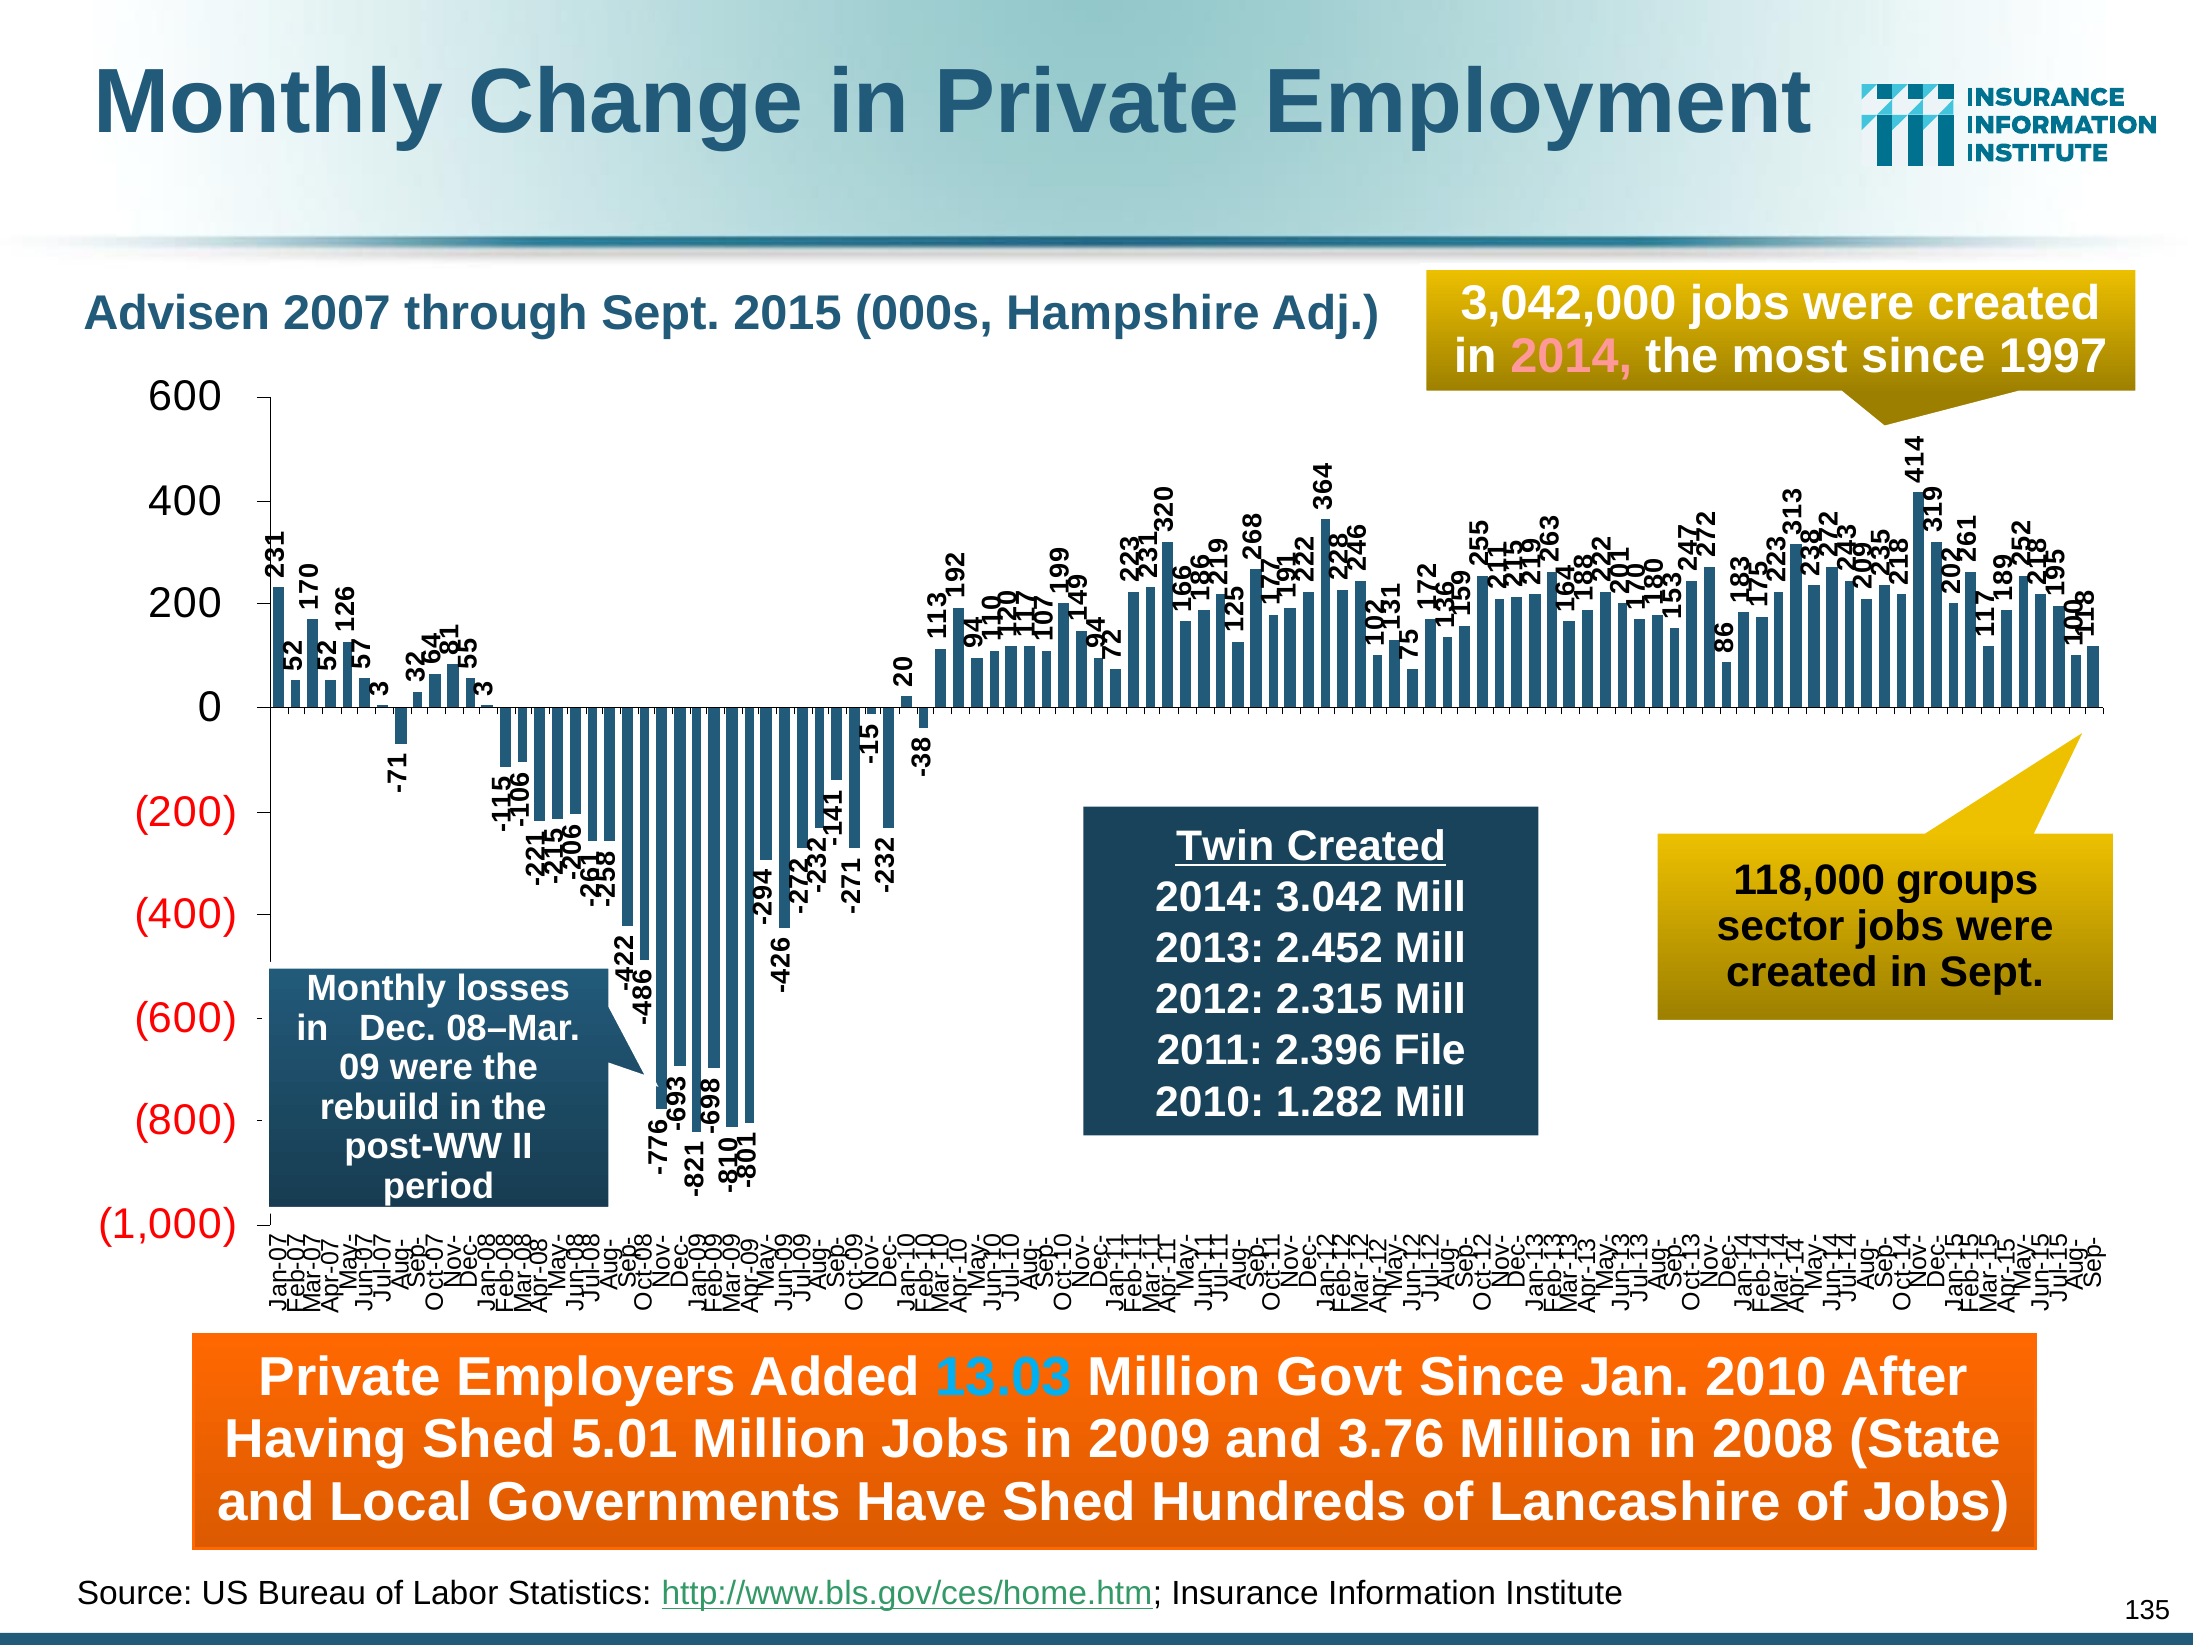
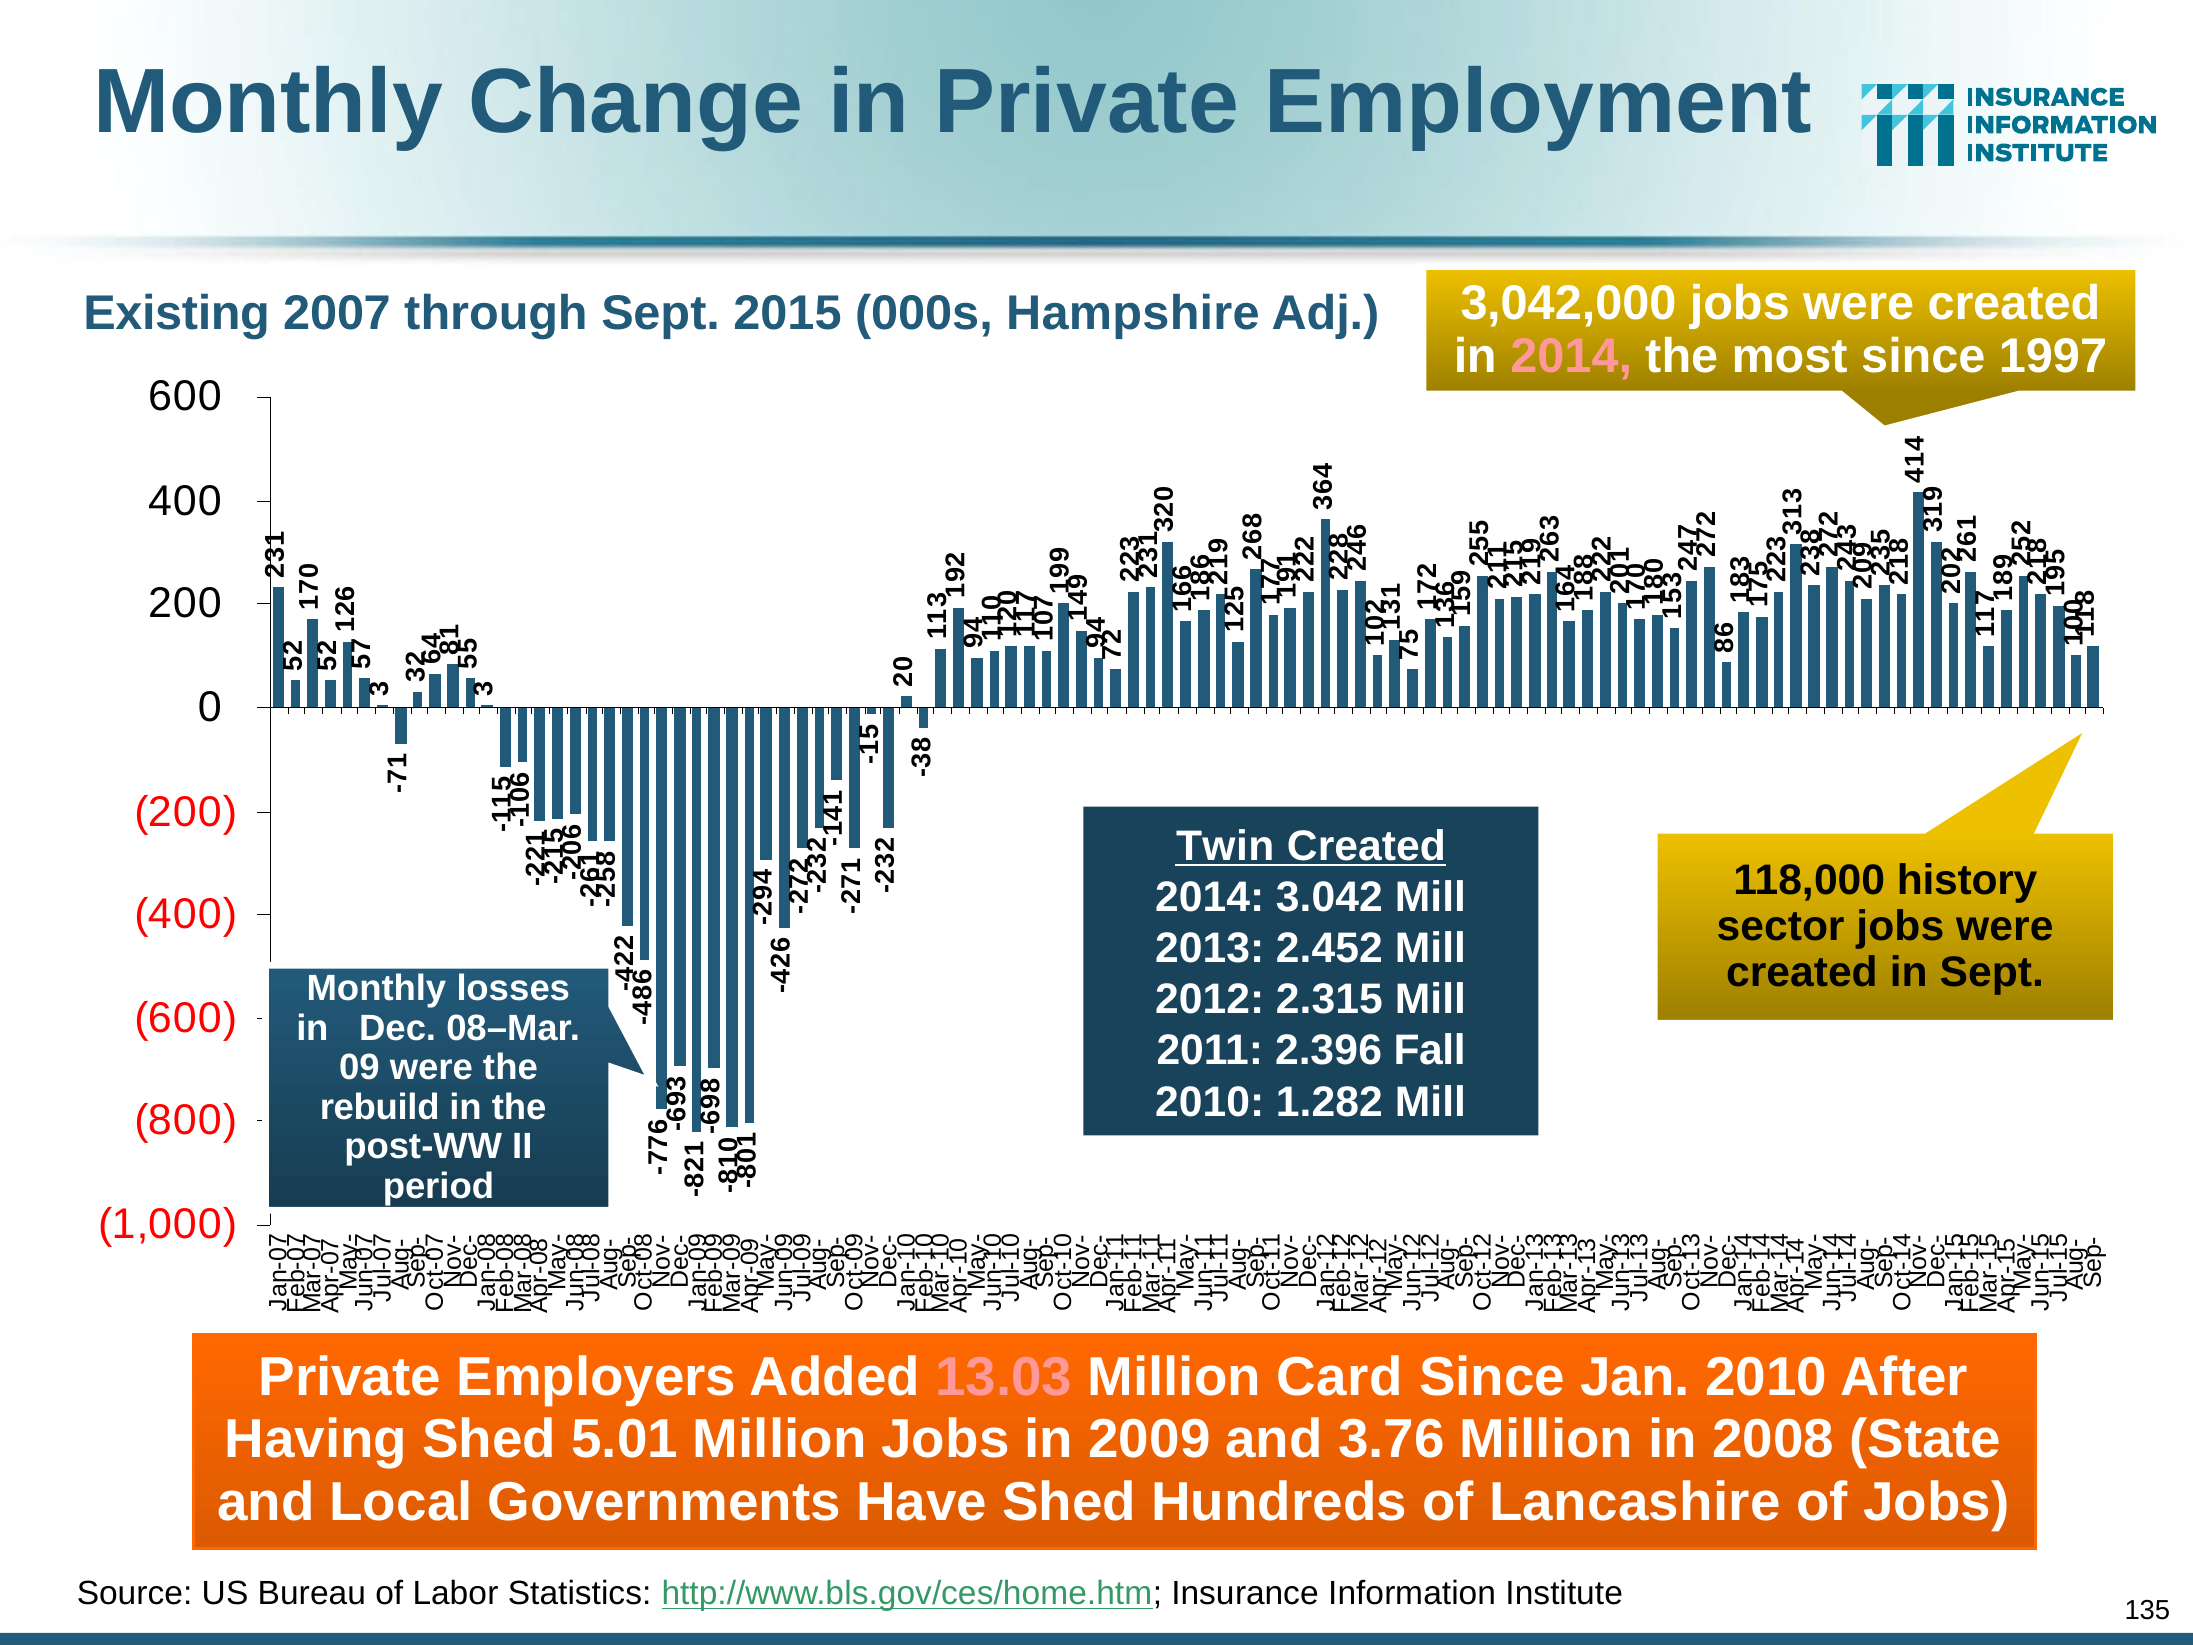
Advisen: Advisen -> Existing (177, 314)
groups: groups -> history (1967, 880)
File: File -> Fall (1430, 1051)
13.03 colour: light blue -> pink (1004, 1377)
Govt: Govt -> Card (1340, 1377)
